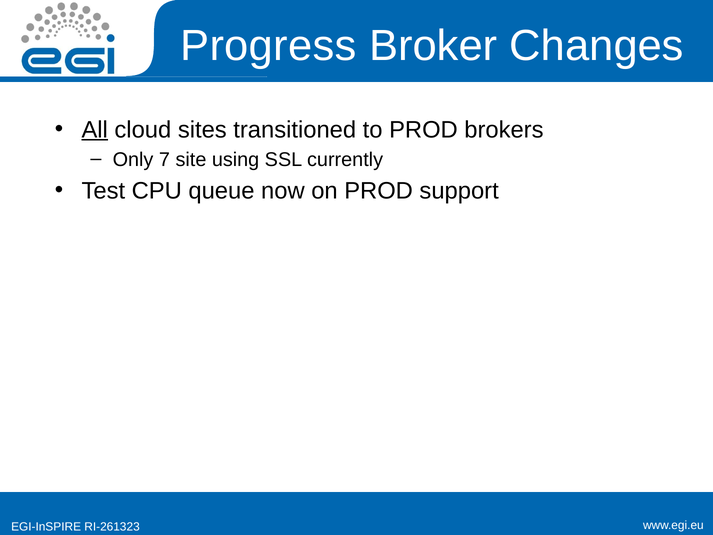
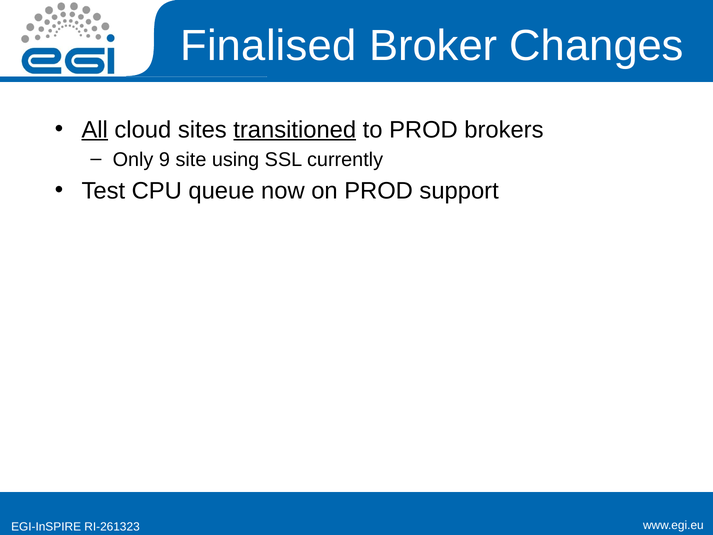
Progress: Progress -> Finalised (268, 46)
transitioned underline: none -> present (295, 130)
7: 7 -> 9 (164, 159)
